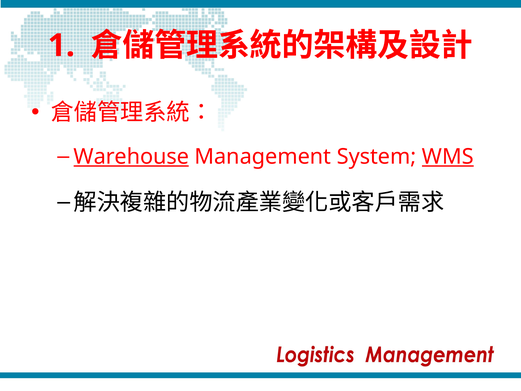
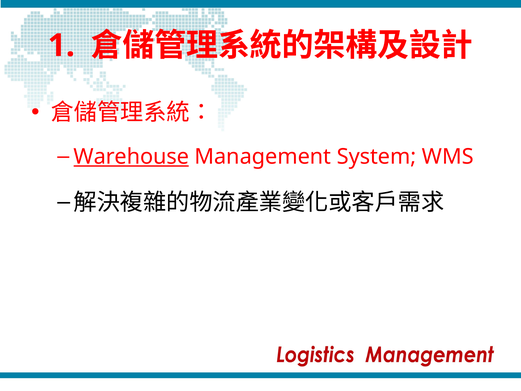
WMS underline: present -> none (448, 157)
